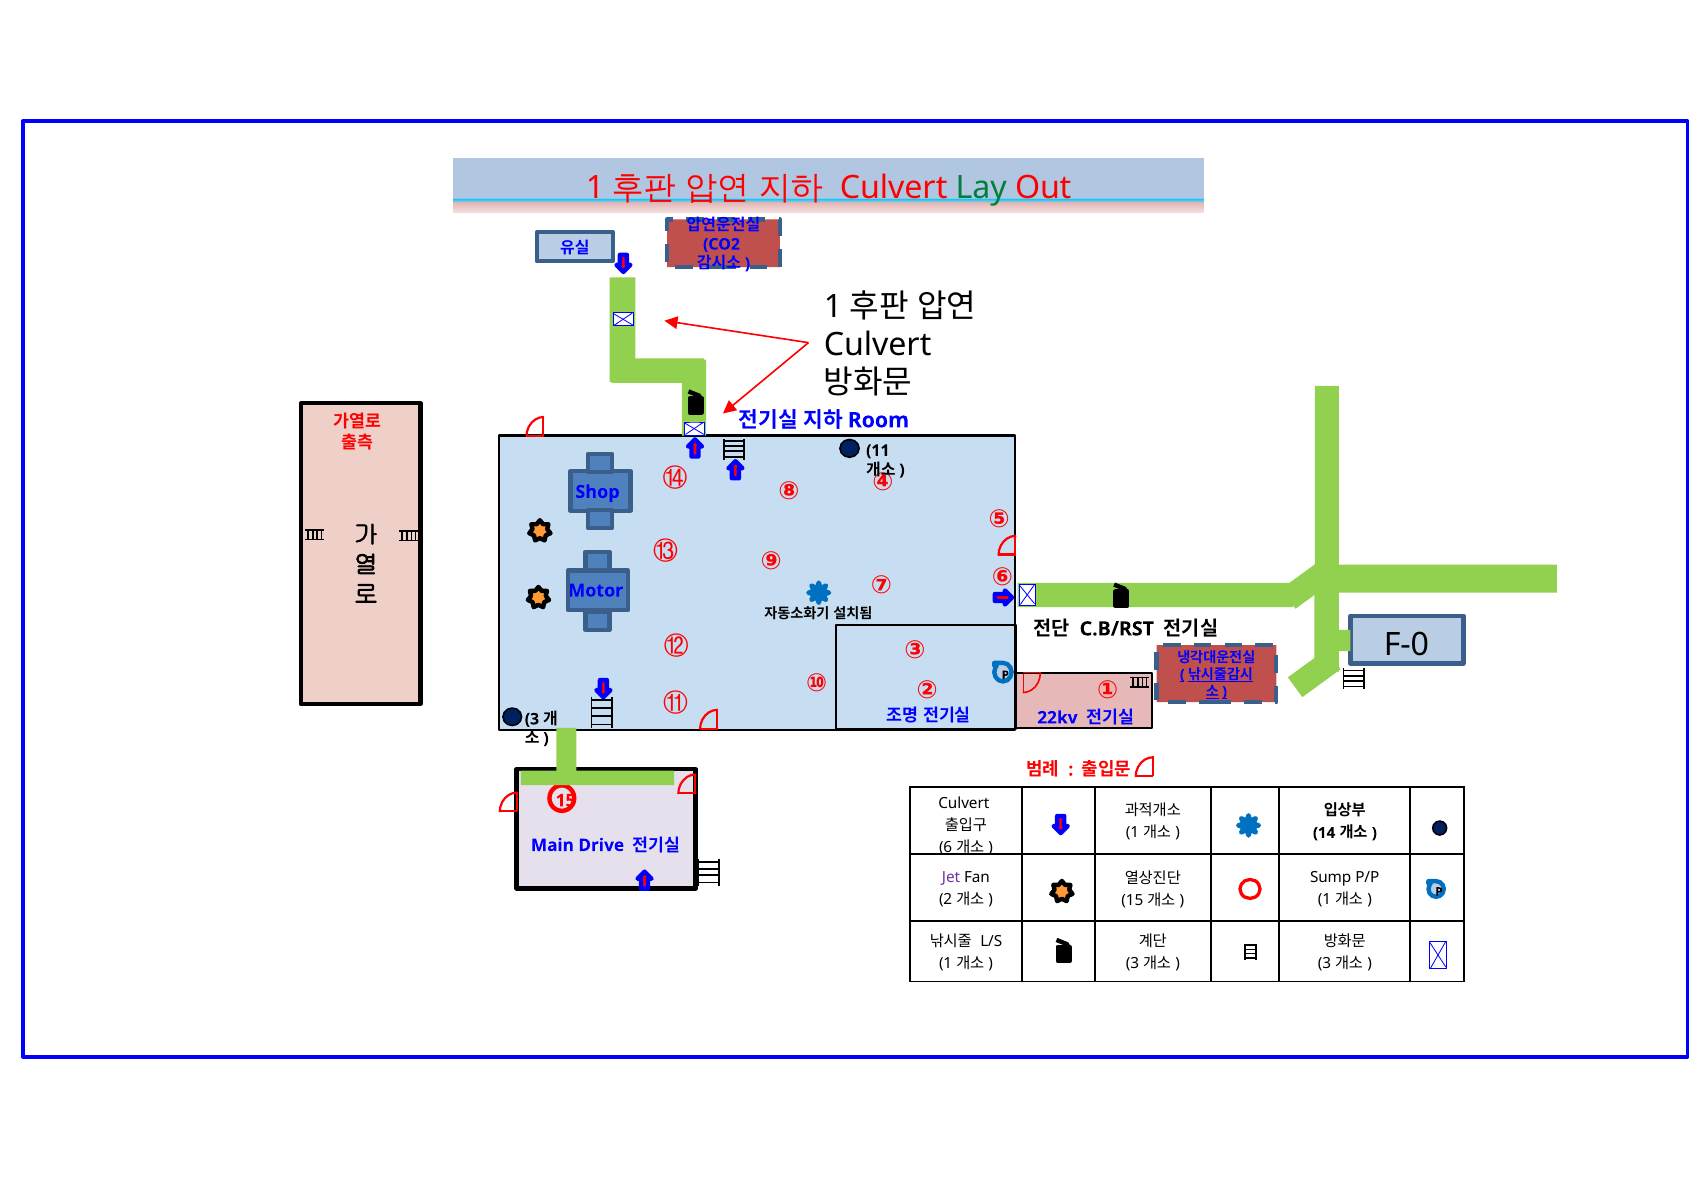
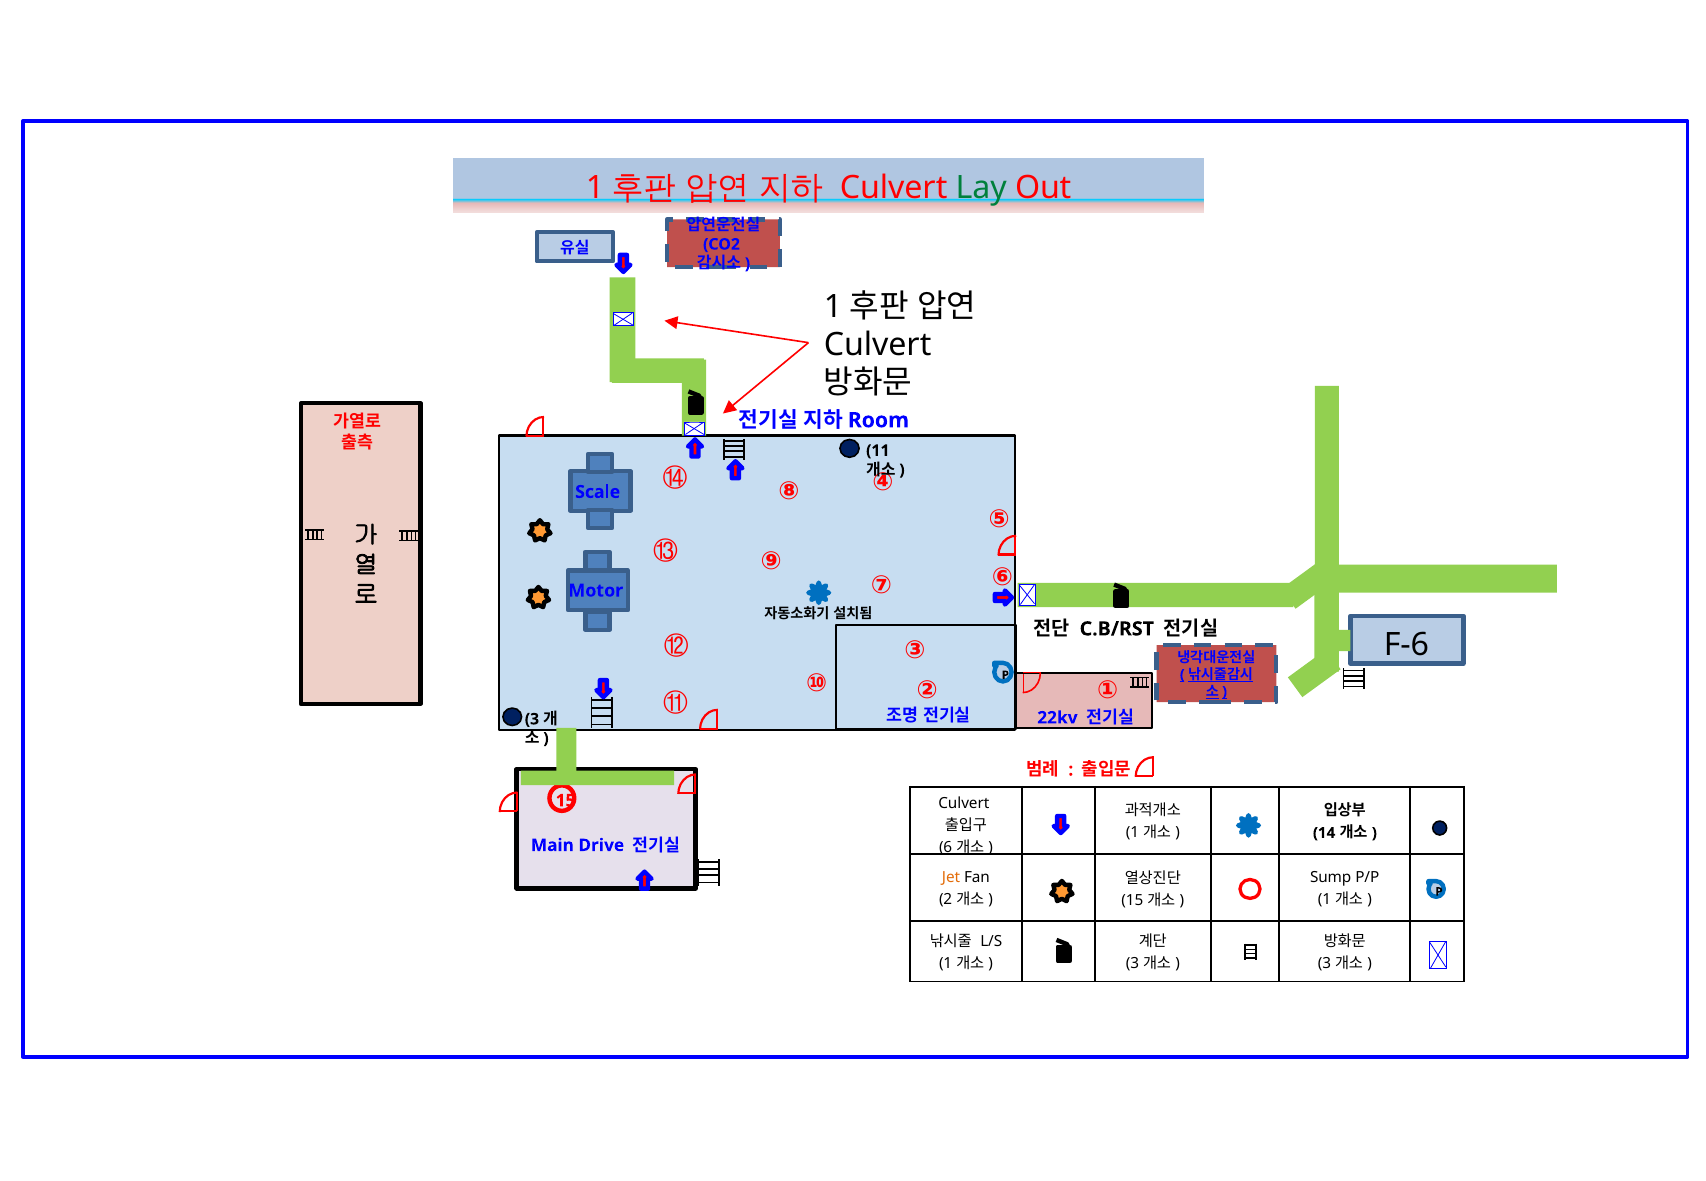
Shop: Shop -> Scale (598, 492)
F-0: F-0 -> F-6 (1406, 644)
Jet colour: purple -> orange (951, 877)
